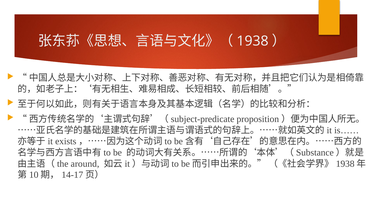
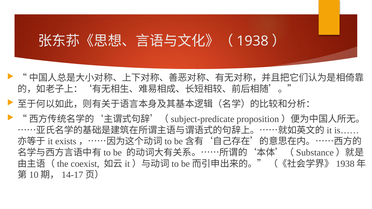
around: around -> coexist (85, 164)
